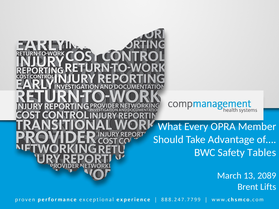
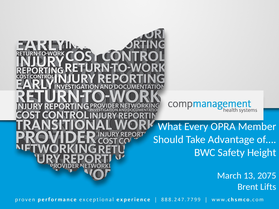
Tables: Tables -> Height (262, 153)
2089: 2089 -> 2075 (267, 176)
